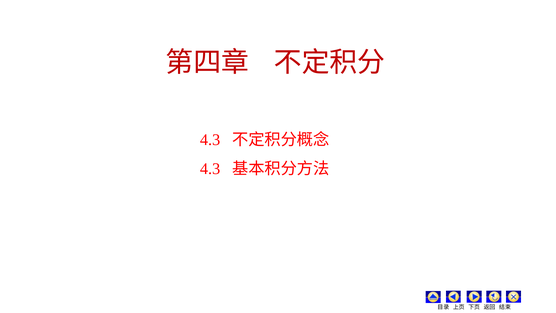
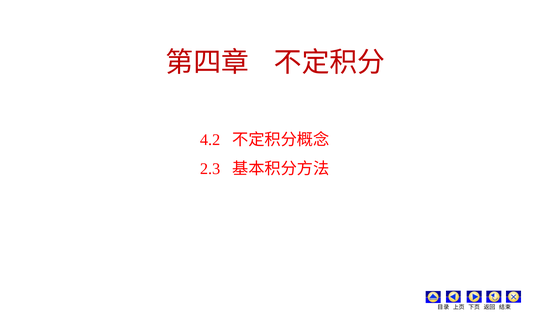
4.3: 4.3 -> 4.2 (210, 140)
4.3: 4.3 -> 2.3 (210, 169)
